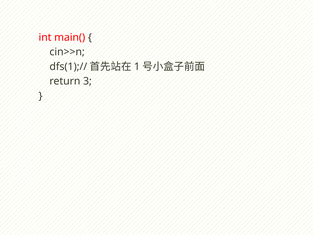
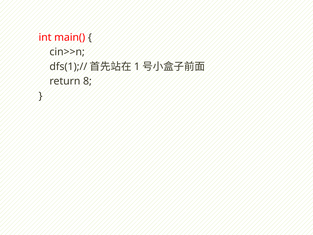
3: 3 -> 8 (87, 81)
